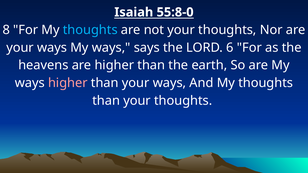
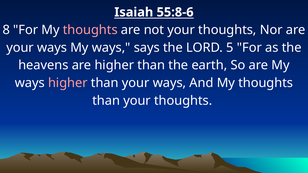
55:8-0: 55:8-0 -> 55:8-6 (175, 12)
thoughts colour: light blue -> pink (90, 30)
6: 6 -> 5 (230, 48)
